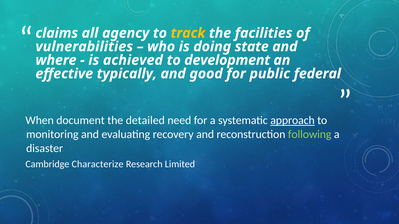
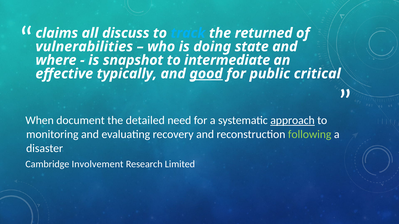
agency: agency -> discuss (126, 33)
track colour: yellow -> light blue (188, 33)
facilities: facilities -> returned (264, 33)
achieved: achieved -> snapshot (133, 60)
development: development -> intermediate (227, 60)
good underline: none -> present (206, 74)
federal: federal -> critical (317, 74)
Characterize: Characterize -> Involvement (98, 164)
